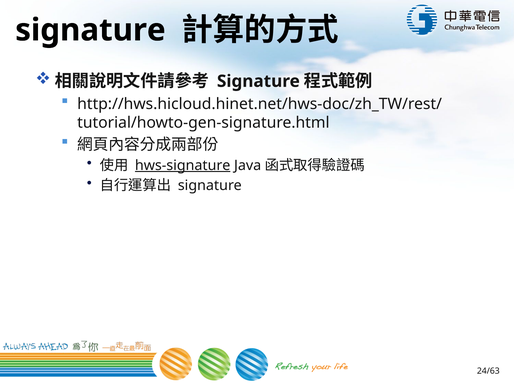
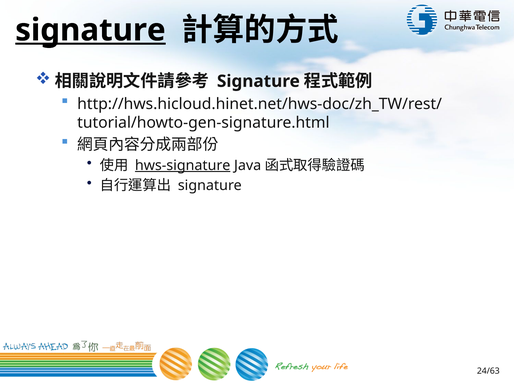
signature underline: none -> present (90, 30)
